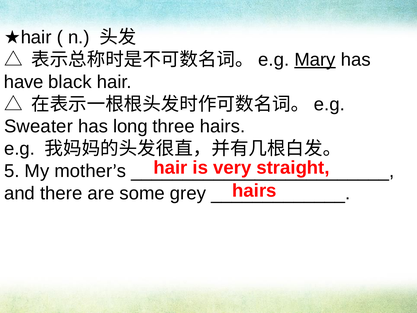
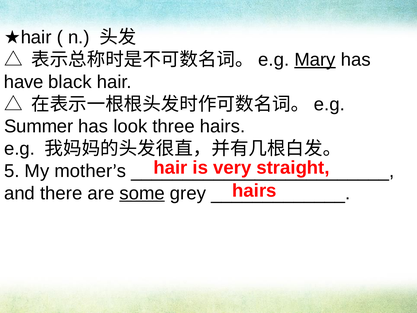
Sweater: Sweater -> Summer (39, 126)
long: long -> look (130, 126)
some underline: none -> present (142, 193)
